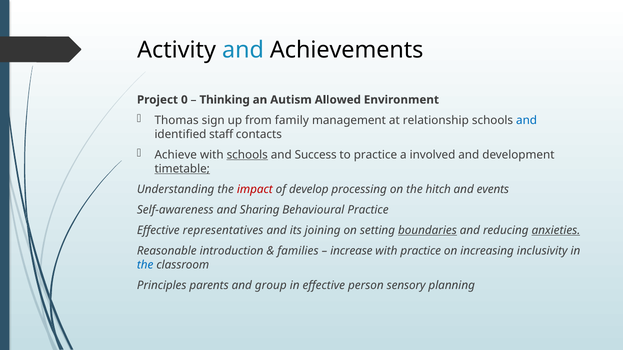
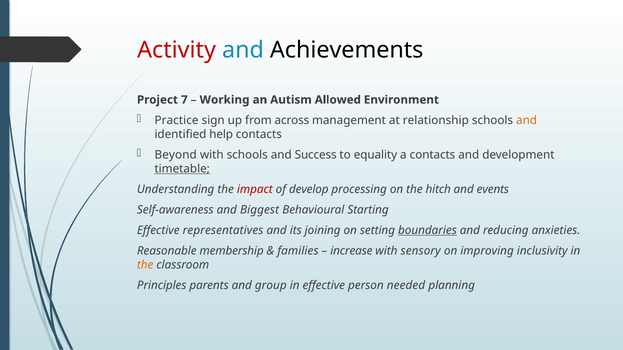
Activity colour: black -> red (177, 50)
0: 0 -> 7 (184, 100)
Thinking: Thinking -> Working (225, 100)
Thomas: Thomas -> Practice (177, 120)
family: family -> across (292, 120)
and colour: blue -> orange (527, 120)
staff: staff -> help (221, 134)
Achieve: Achieve -> Beyond (176, 155)
schools underline: present -> none (247, 155)
to practice: practice -> equality (375, 155)
a involved: involved -> contacts (433, 155)
Sharing: Sharing -> Biggest (260, 210)
Behavioural Practice: Practice -> Starting (368, 210)
anxieties underline: present -> none (556, 230)
introduction: introduction -> membership (232, 251)
with practice: practice -> sensory (421, 251)
increasing: increasing -> improving (487, 251)
the colour: blue -> orange (145, 265)
sensory: sensory -> needed (406, 286)
